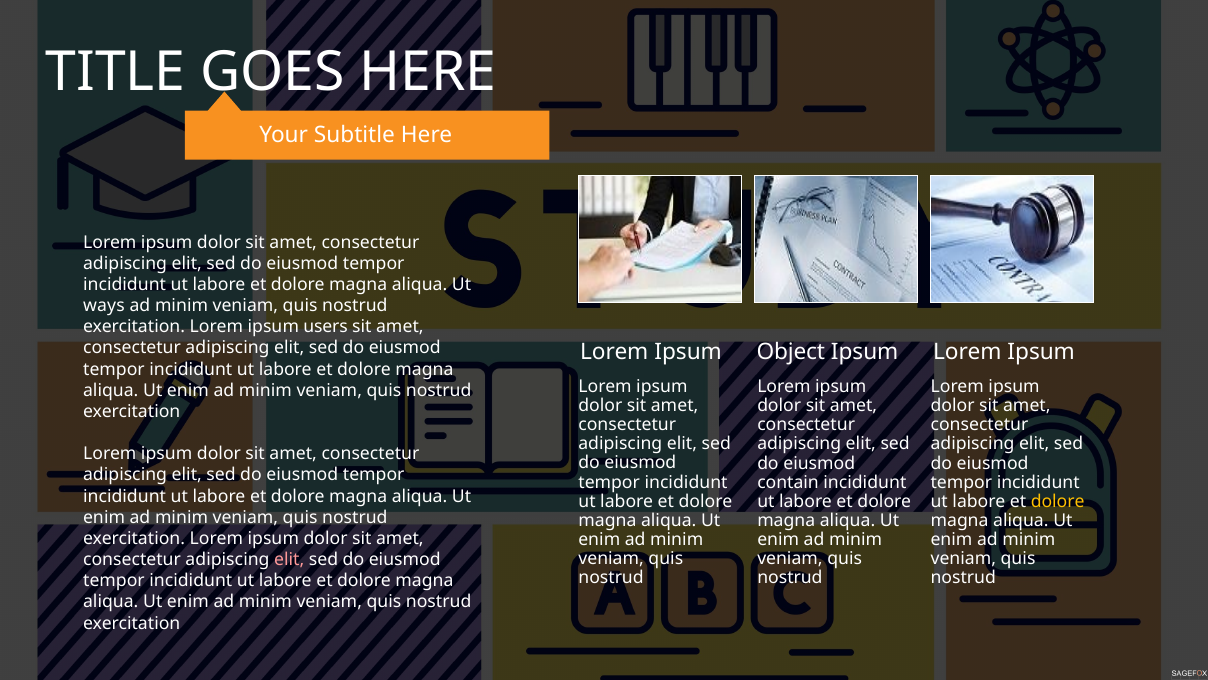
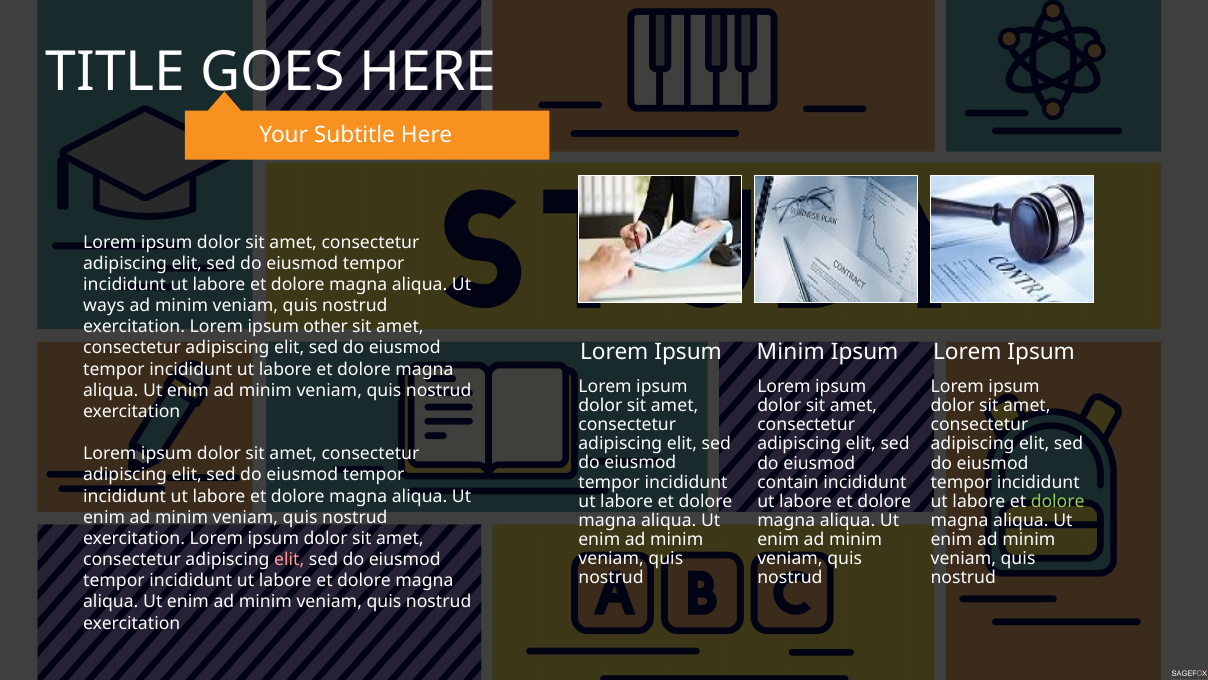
users: users -> other (326, 327)
Object: Object -> Minim (791, 352)
dolore colour: yellow -> light green (1058, 501)
